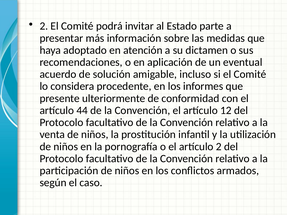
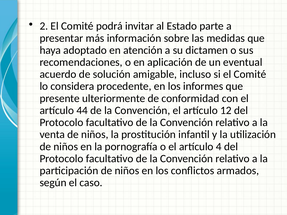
artículo 2: 2 -> 4 (219, 147)
